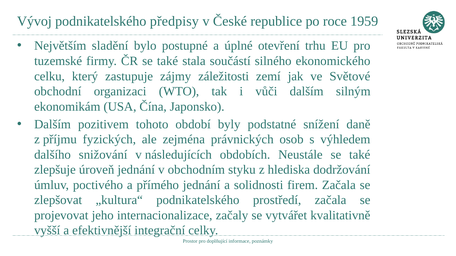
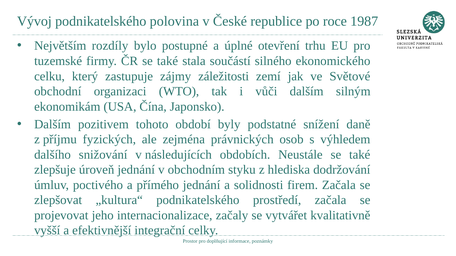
předpisy: předpisy -> polovina (174, 21)
1959: 1959 -> 1987 (364, 21)
sladění: sladění -> rozdíly (110, 46)
